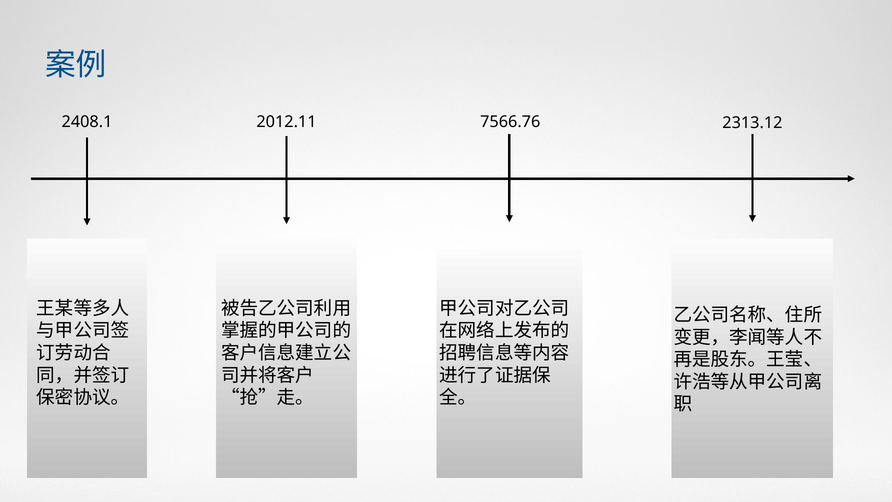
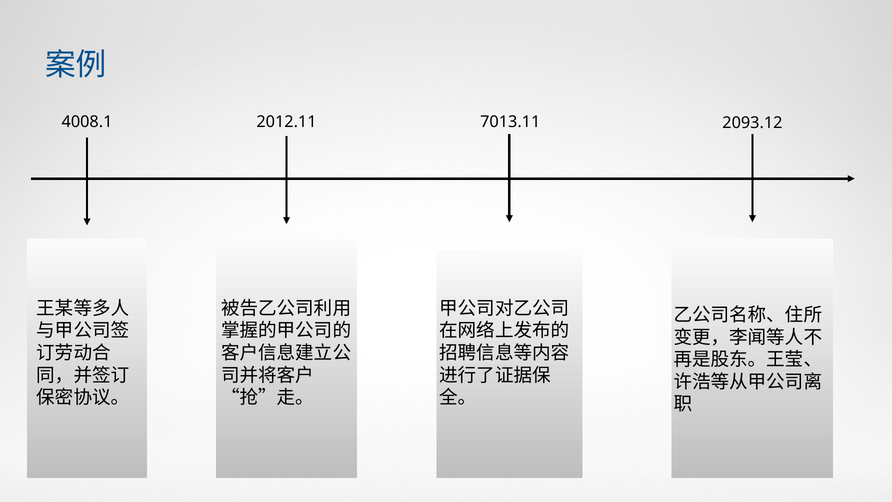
2408.1: 2408.1 -> 4008.1 (87, 122)
7566.76: 7566.76 -> 7013.11 (510, 122)
2313.12: 2313.12 -> 2093.12 (752, 123)
